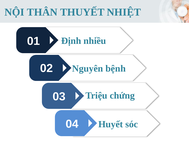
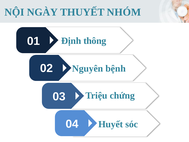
THÂN: THÂN -> NGÀY (42, 12)
NHIỆT: NHIỆT -> NHÓM (124, 12)
nhiều: nhiều -> thông (95, 41)
